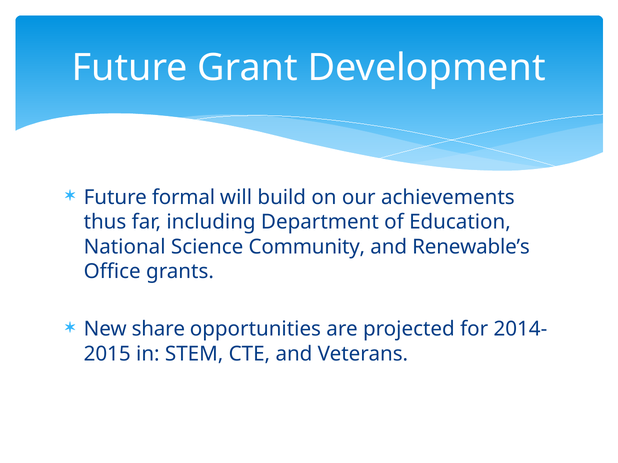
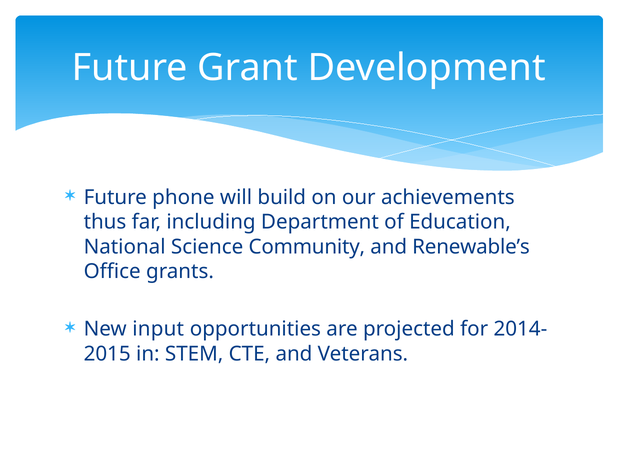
formal: formal -> phone (183, 198)
share: share -> input (158, 330)
